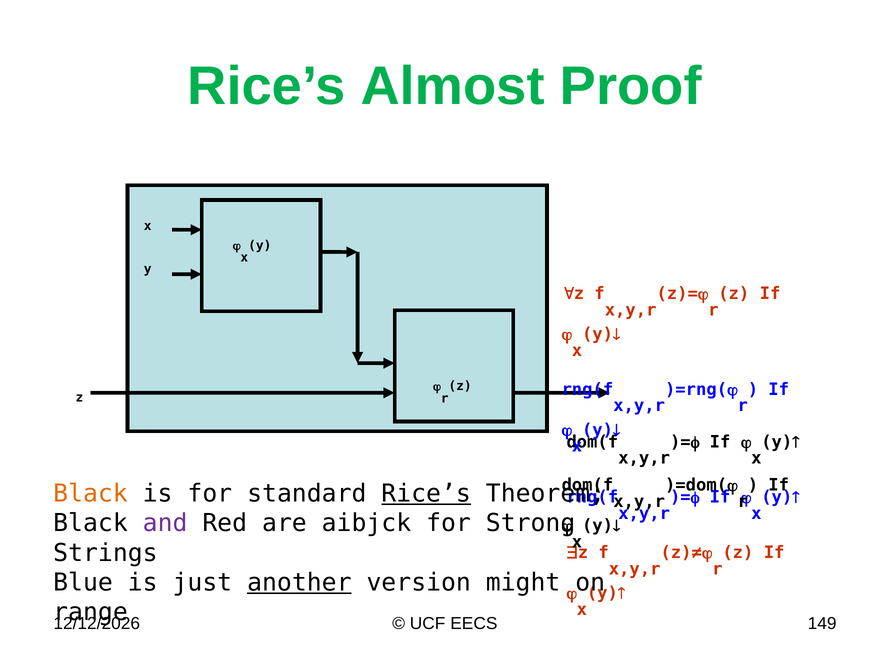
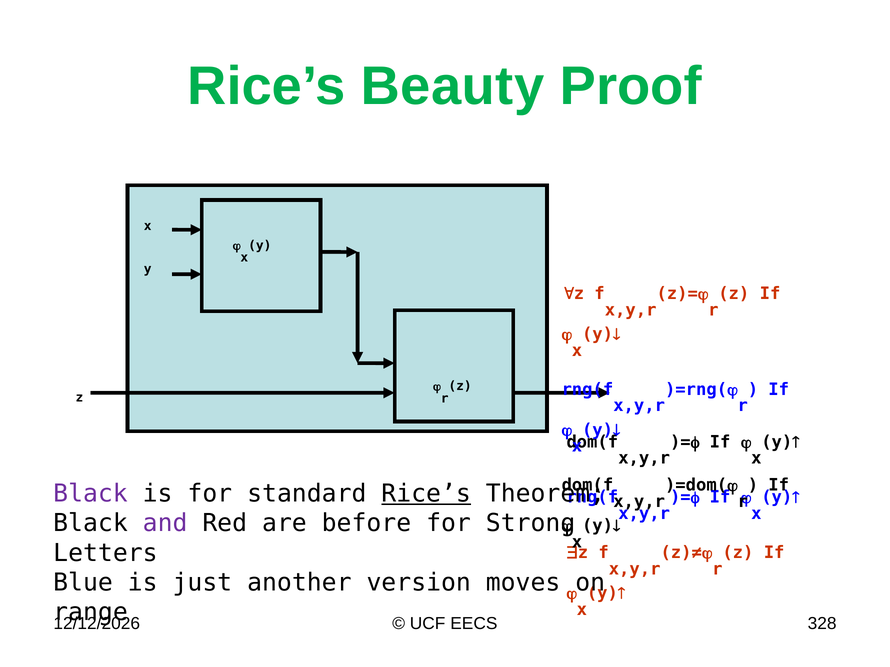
Almost: Almost -> Beauty (452, 86)
Black colour: orange -> purple (90, 494)
aibjck: aibjck -> before (366, 524)
Strings: Strings -> Letters (105, 553)
another underline: present -> none (299, 583)
might: might -> moves (523, 583)
149: 149 -> 328 (822, 624)
